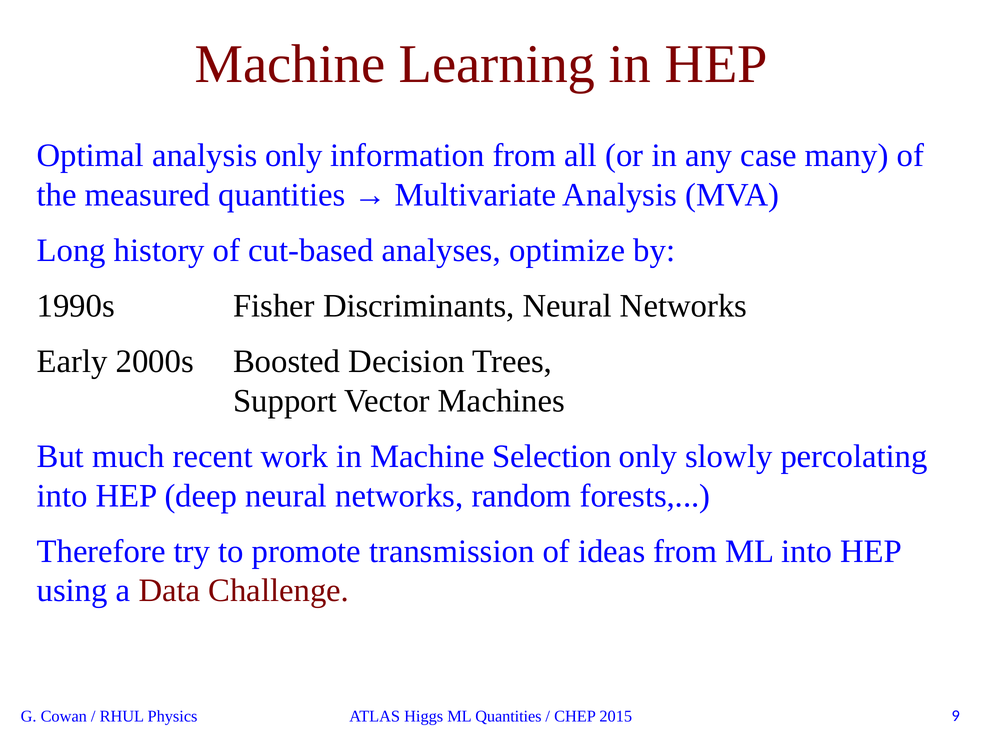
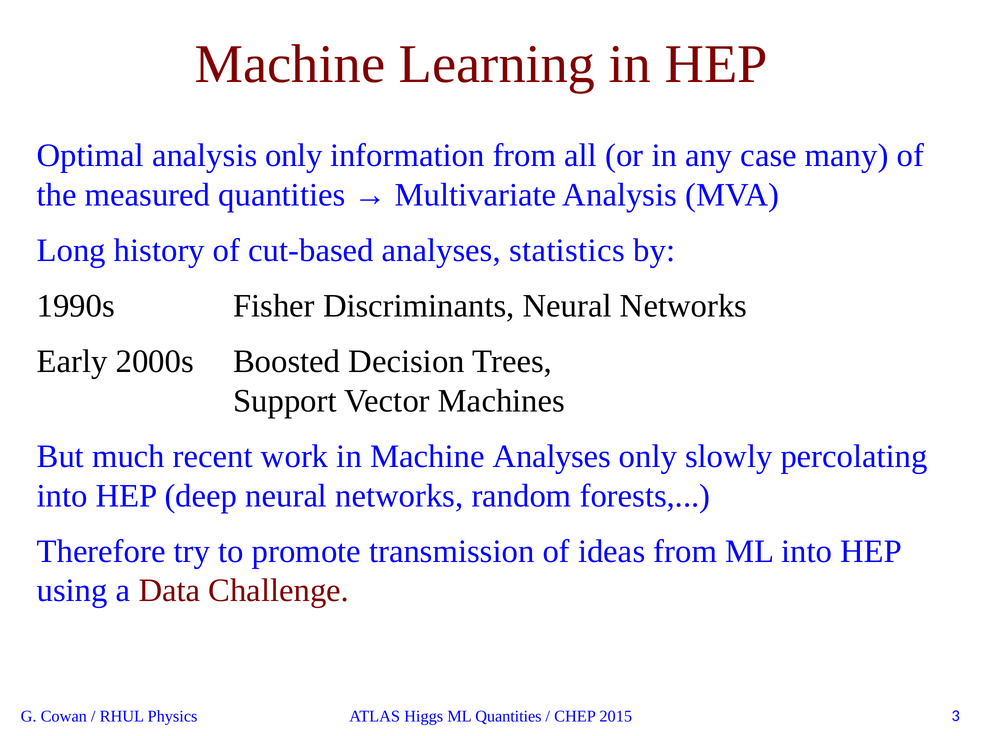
optimize: optimize -> statistics (567, 251)
Machine Selection: Selection -> Analyses (552, 457)
9: 9 -> 3 (956, 716)
